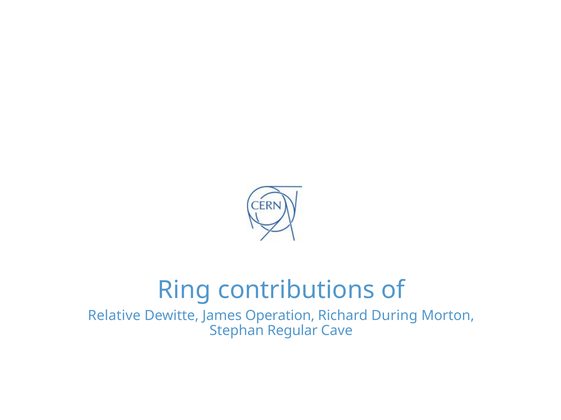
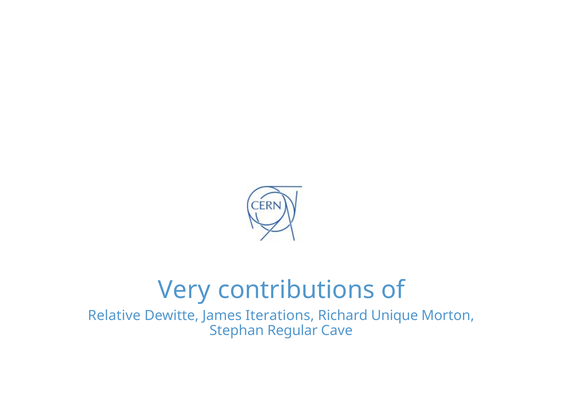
Ring: Ring -> Very (184, 290)
Operation: Operation -> Iterations (280, 316)
During: During -> Unique (395, 316)
